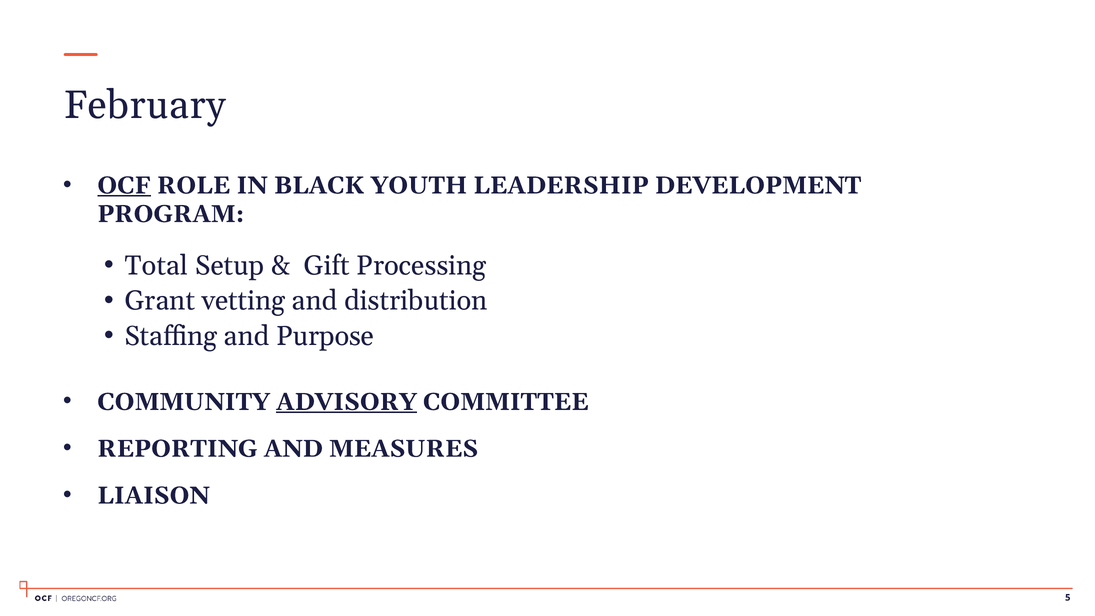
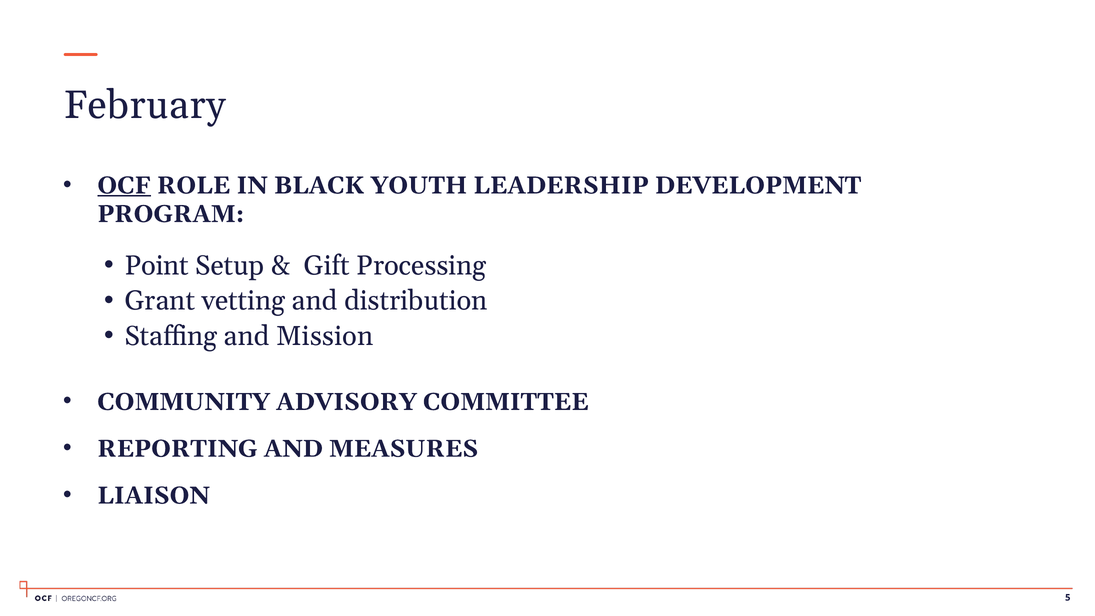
Total: Total -> Point (157, 265)
Purpose: Purpose -> Mission (325, 336)
ADVISORY underline: present -> none (346, 402)
